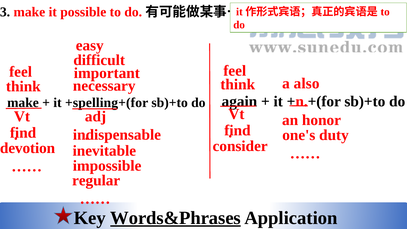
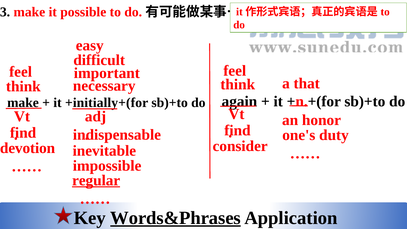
also: also -> that (307, 83)
+spelling+(for: +spelling+(for -> +initially+(for (107, 103)
regular underline: none -> present (96, 180)
